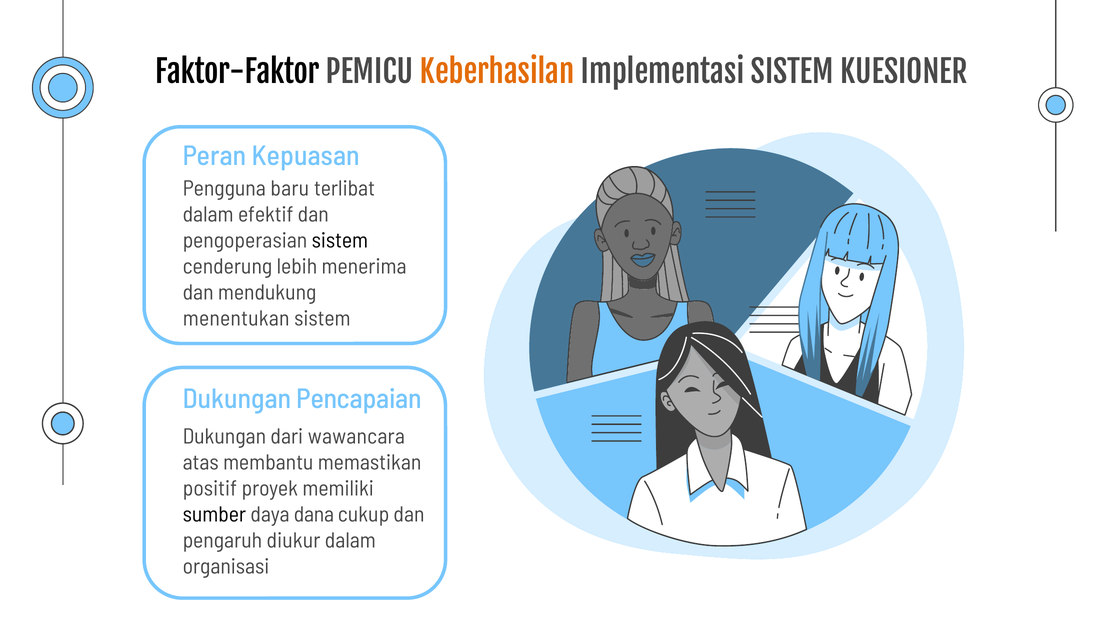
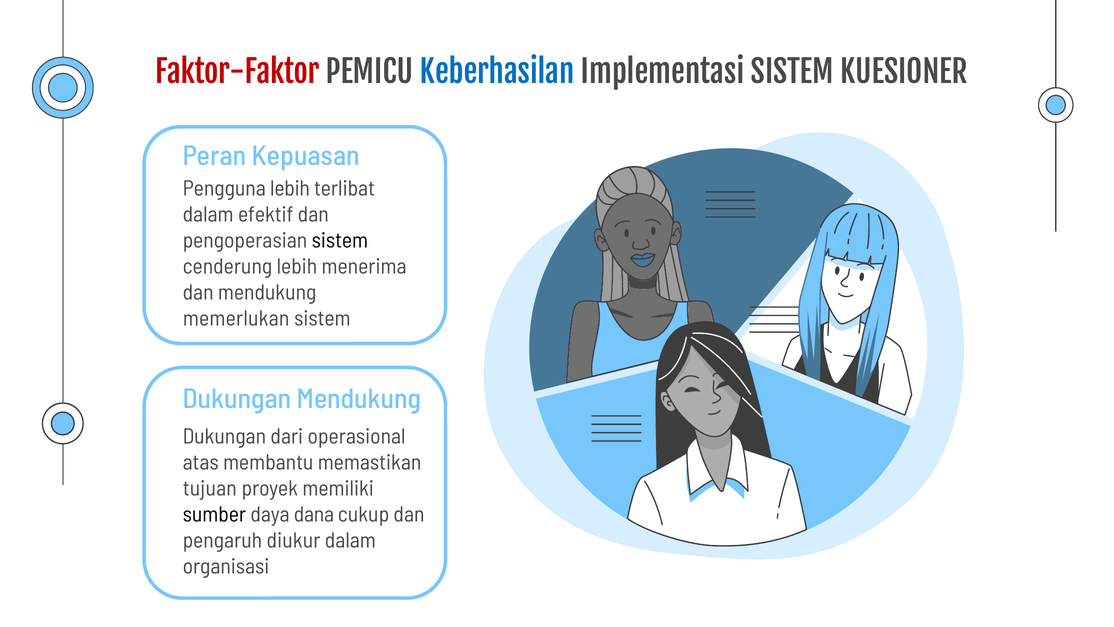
Faktor-Faktor colour: black -> red (237, 73)
Keberhasilan colour: orange -> blue (497, 73)
Pengguna baru: baru -> lebih (290, 189)
menentukan: menentukan -> memerlukan (236, 319)
Dukungan Pencapaian: Pencapaian -> Mendukung (359, 399)
wawancara: wawancara -> operasional (357, 436)
positif: positif -> tujuan (210, 488)
